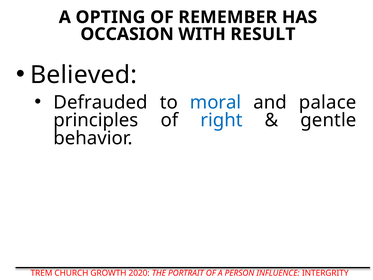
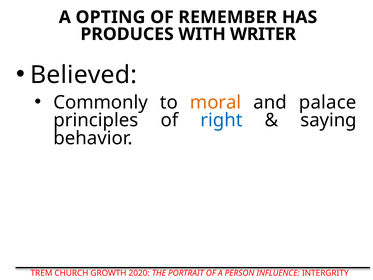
OCCASION: OCCASION -> PRODUCES (127, 34)
RESULT: RESULT -> WRITER (263, 34)
Defrauded: Defrauded -> Commonly (101, 102)
moral colour: blue -> orange (216, 102)
gentle: gentle -> saying (329, 120)
